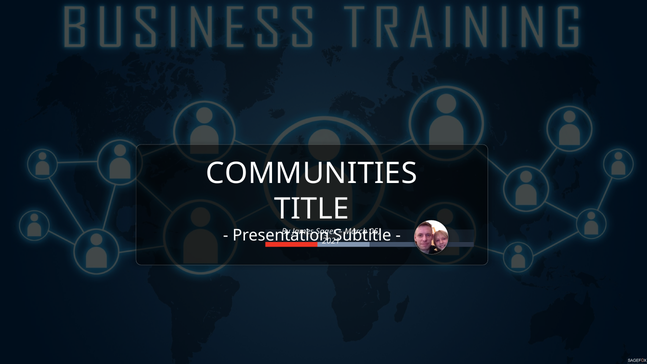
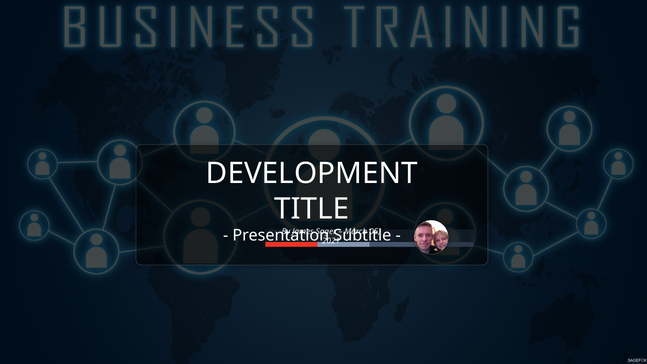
COMMUNITIES: COMMUNITIES -> DEVELOPMENT (312, 173)
